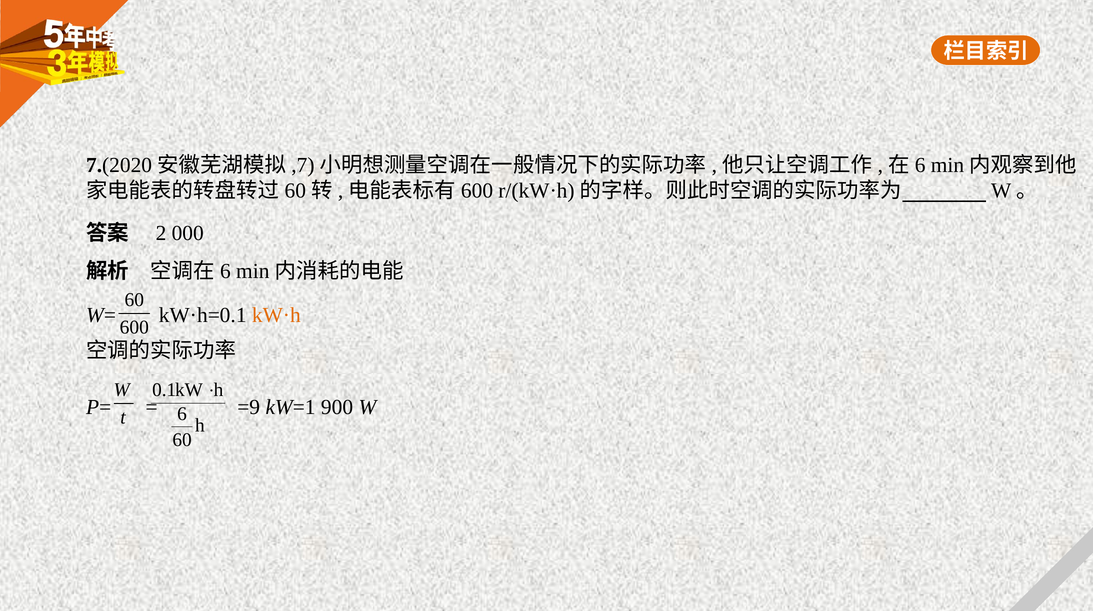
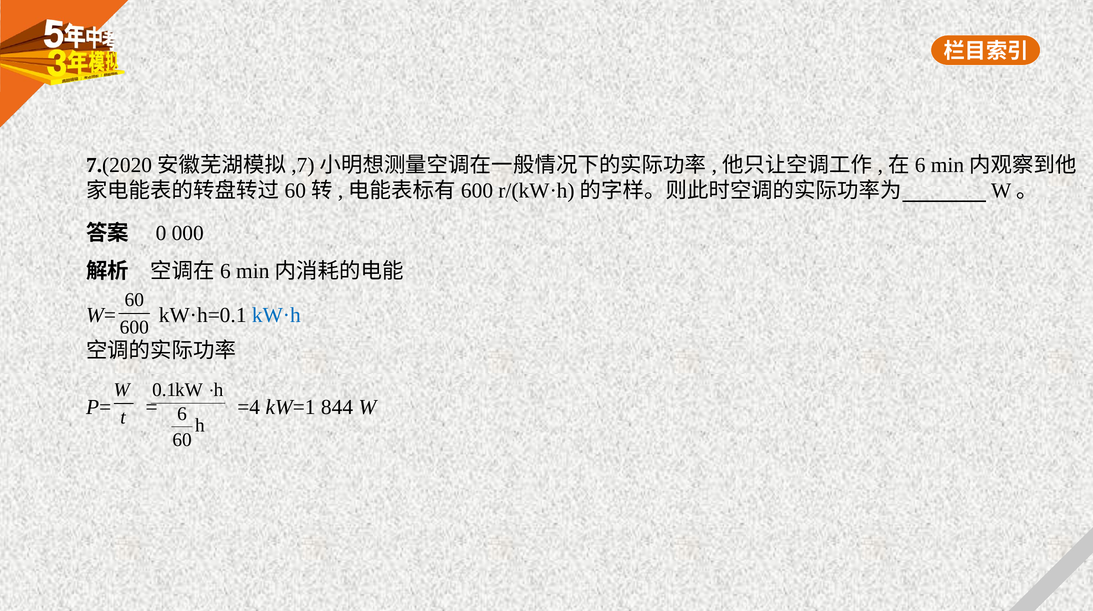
2: 2 -> 0 (161, 233)
kW·h colour: orange -> blue (276, 315)
=9: =9 -> =4 (249, 407)
900: 900 -> 844 (337, 407)
